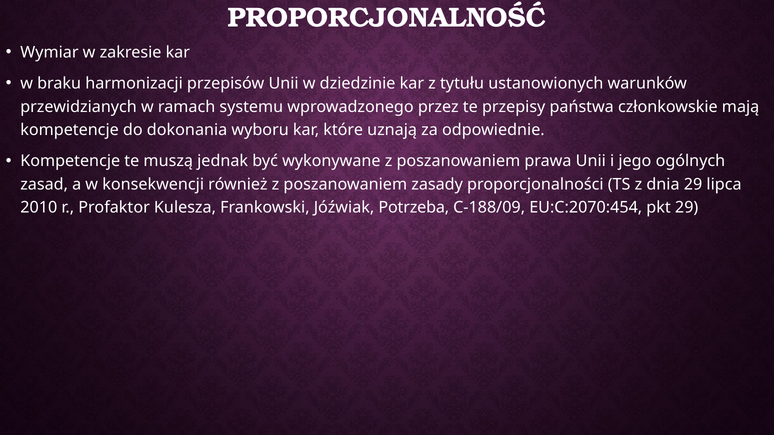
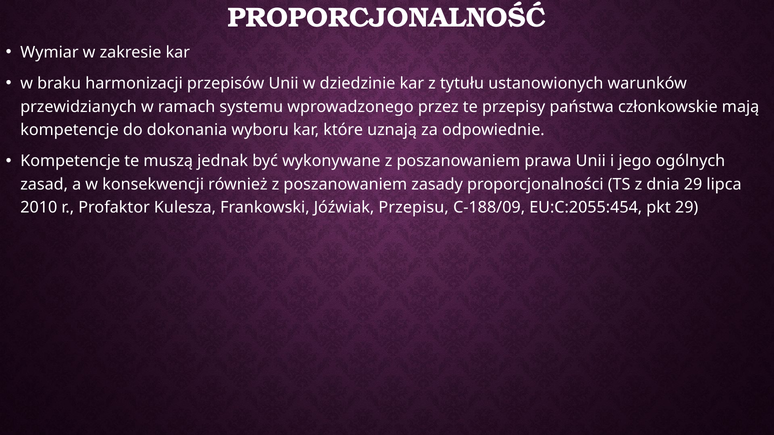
Potrzeba: Potrzeba -> Przepisu (414, 208)
EU:C:2070:454: EU:C:2070:454 -> EU:C:2055:454 (586, 208)
